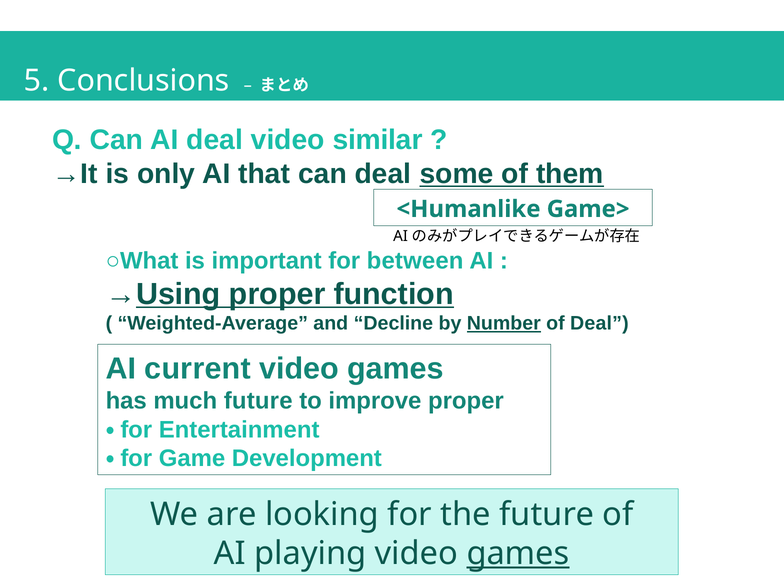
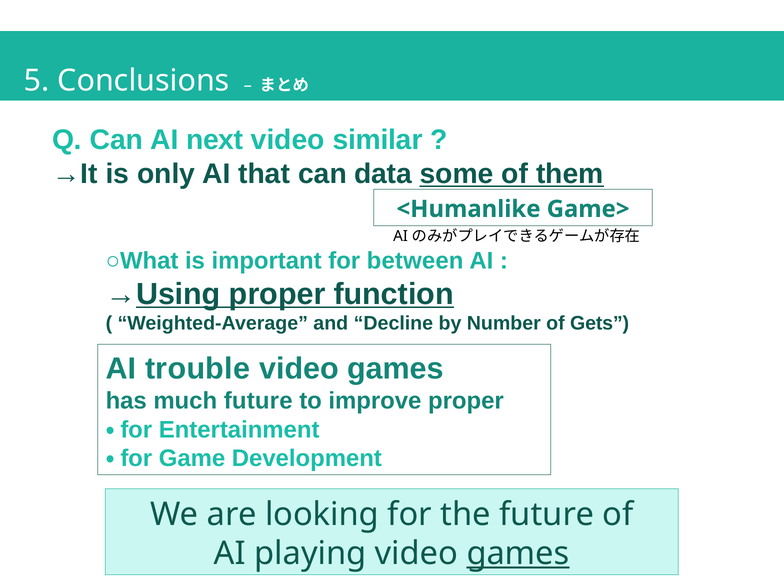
AI deal: deal -> next (215, 140)
can deal: deal -> data (383, 174)
Number underline: present -> none (504, 323)
of Deal: Deal -> Gets (600, 323)
current: current -> trouble (198, 369)
